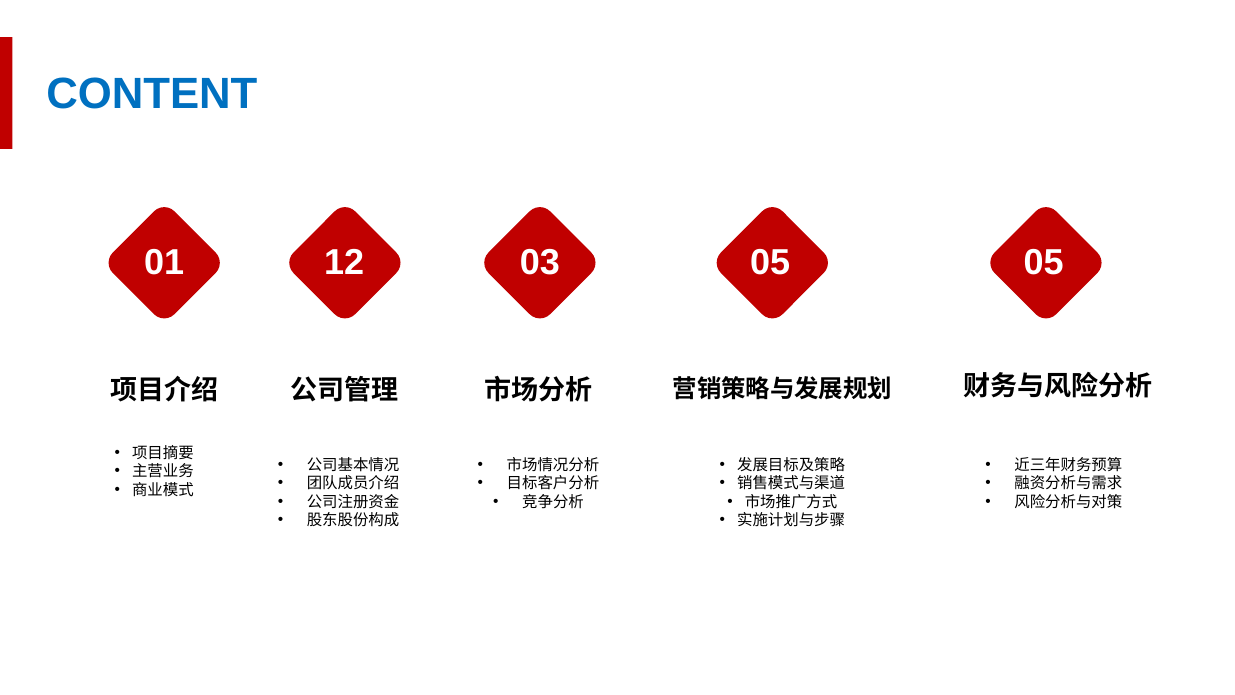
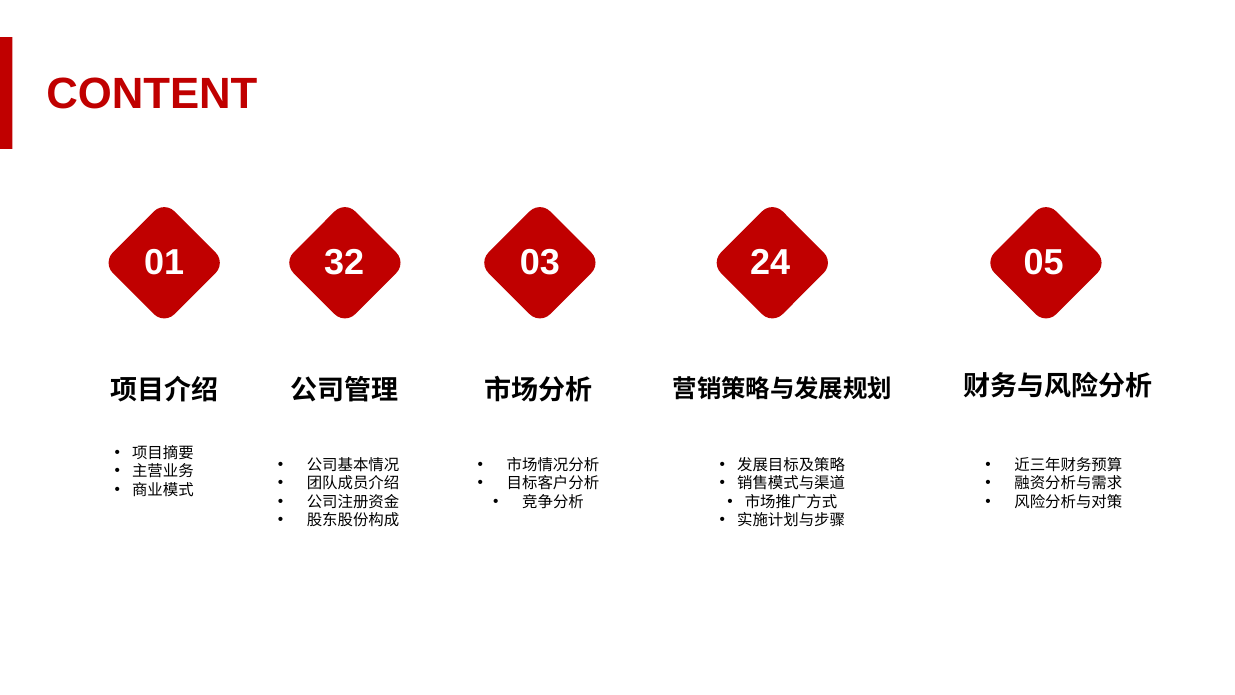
CONTENT colour: blue -> red (152, 94)
12: 12 -> 32 (344, 263)
03 05: 05 -> 24 (770, 263)
